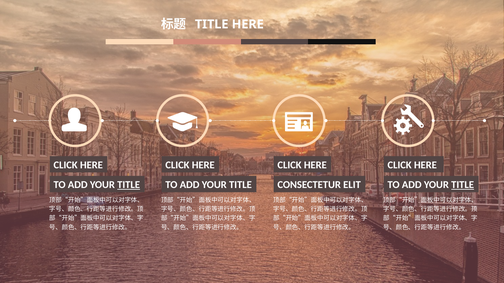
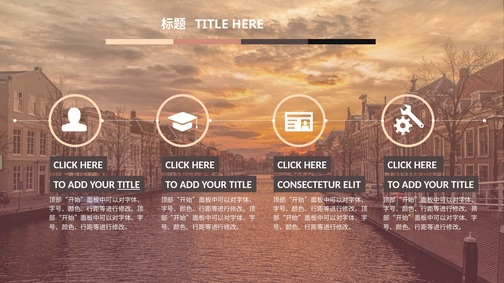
TITLE underline: present -> none (463, 185)
